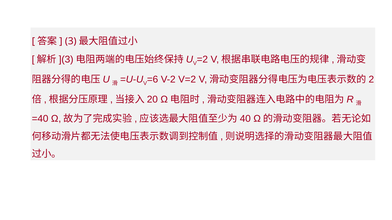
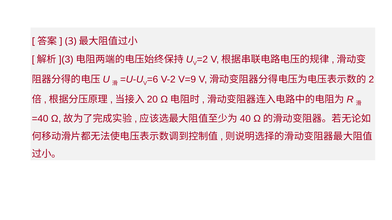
V=2: V=2 -> V=9 (187, 80)
